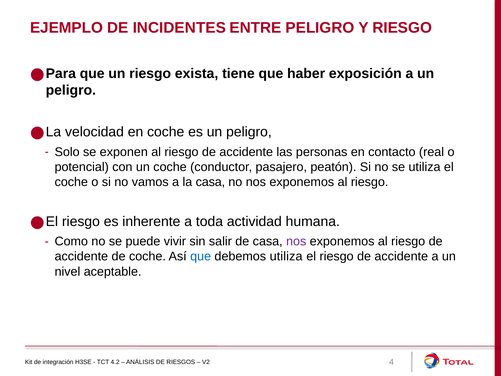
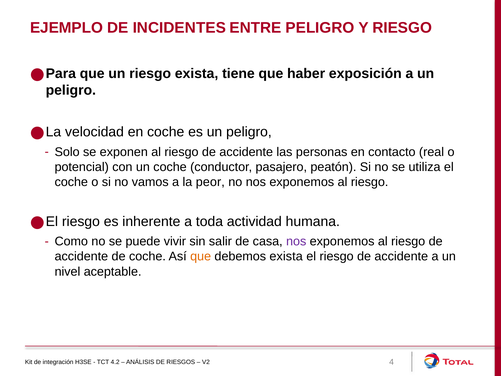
la casa: casa -> peor (210, 182)
que colour: blue -> orange (201, 256)
debemos utiliza: utiliza -> exista (286, 256)
